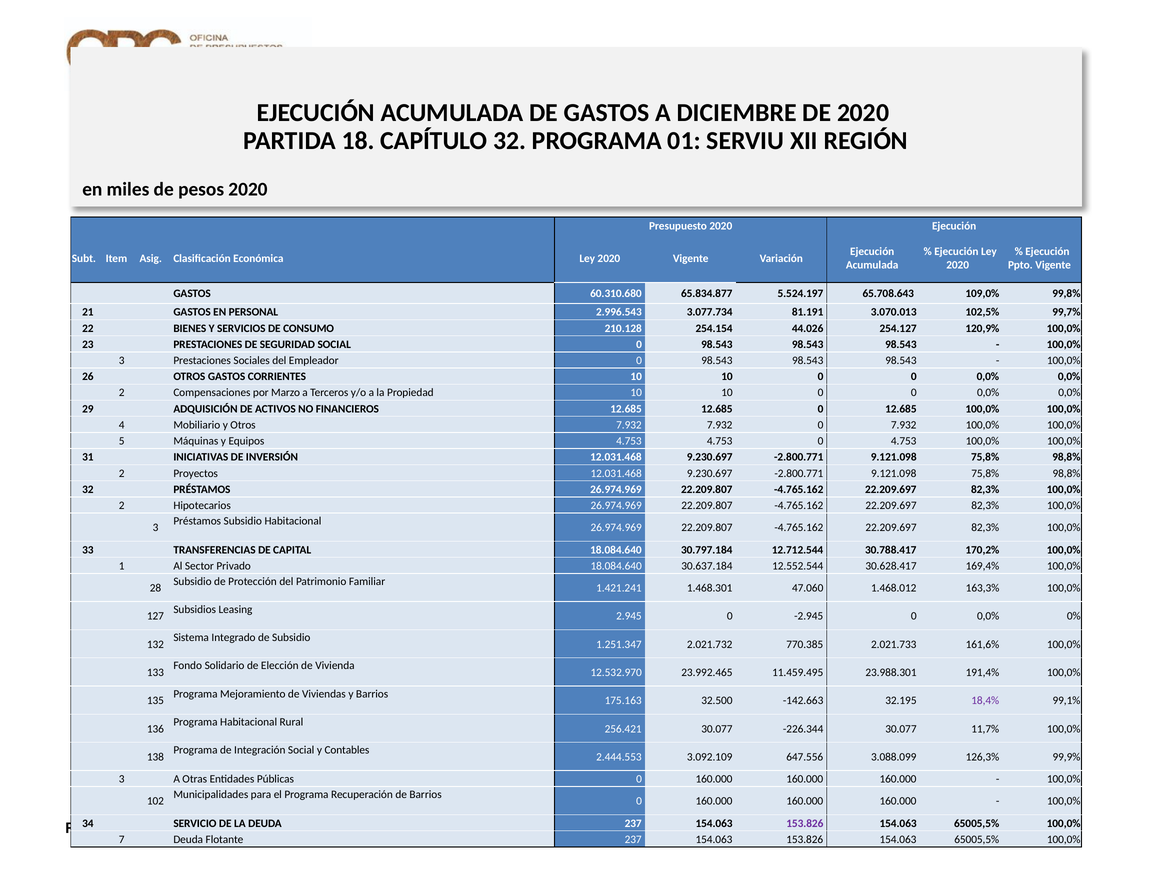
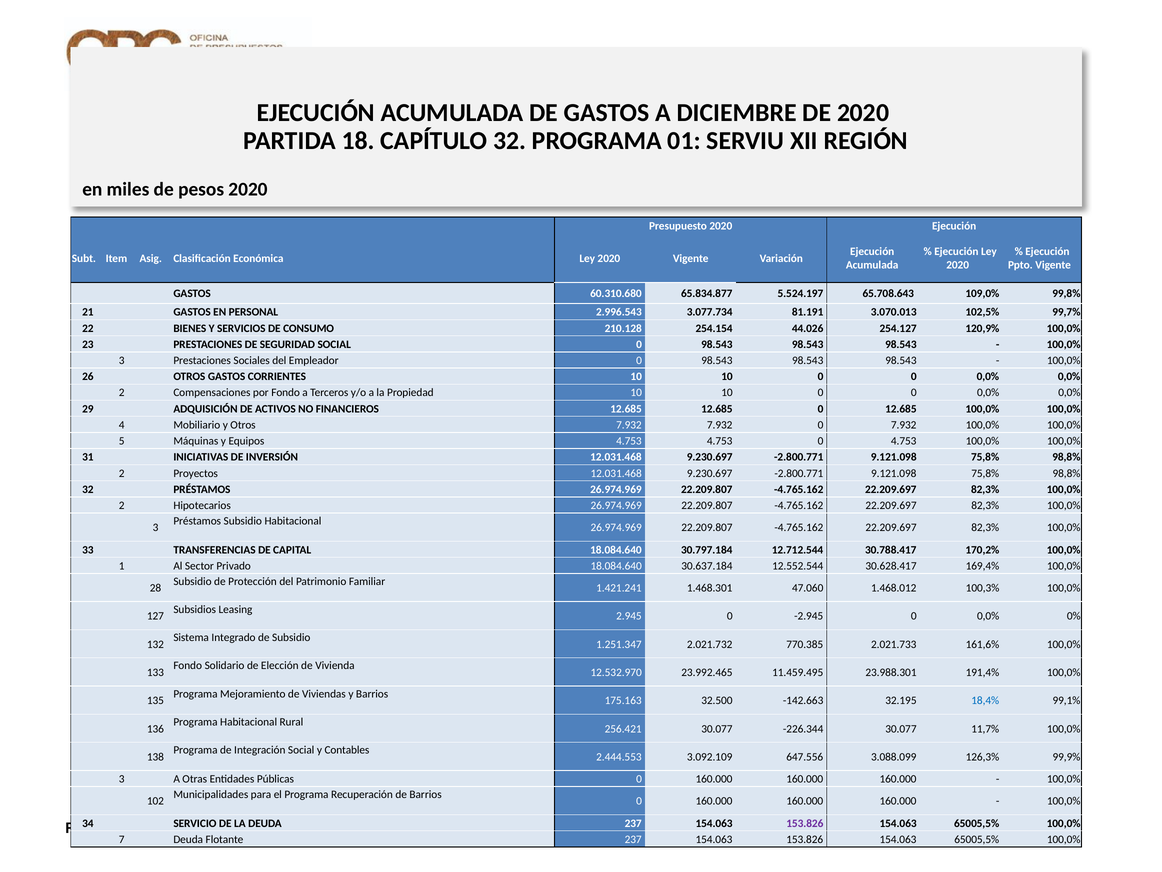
por Marzo: Marzo -> Fondo (286, 392)
163,3%: 163,3% -> 100,3% (983, 588)
18,4% colour: purple -> blue (985, 700)
